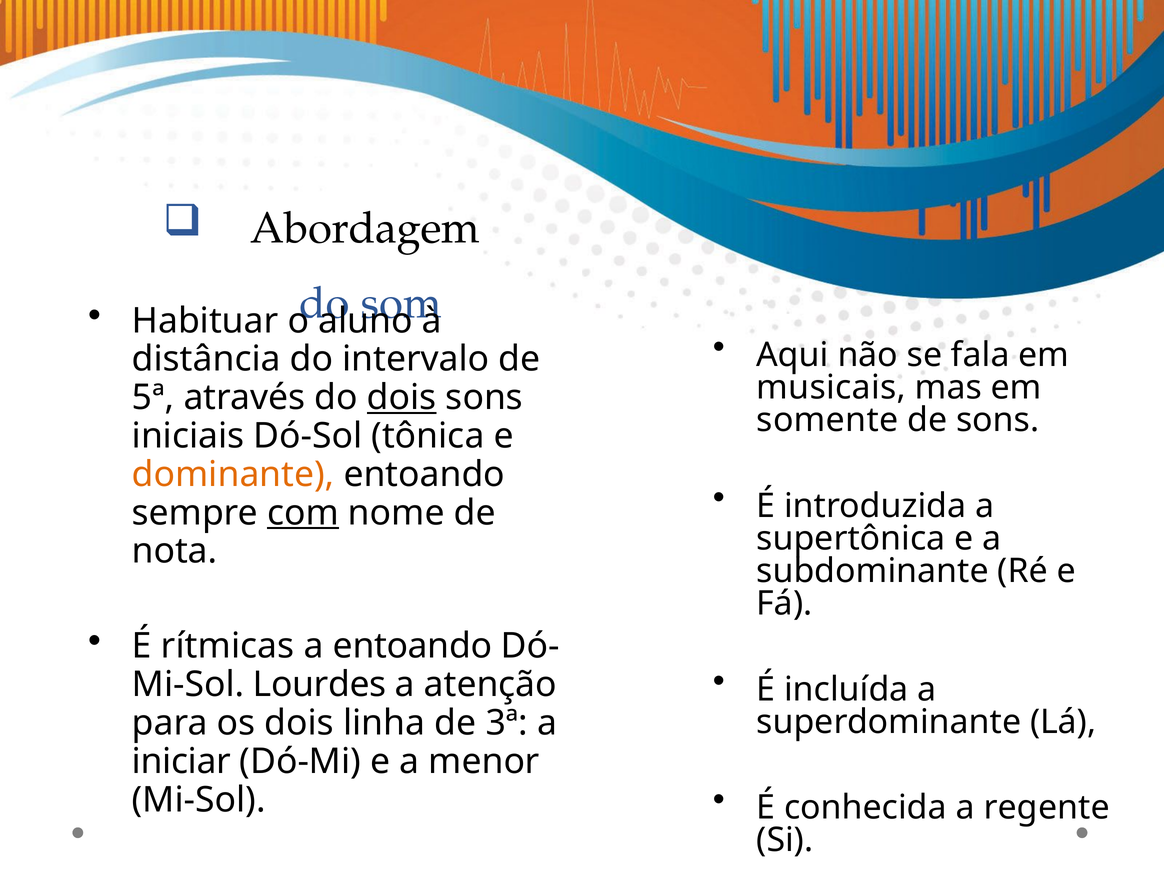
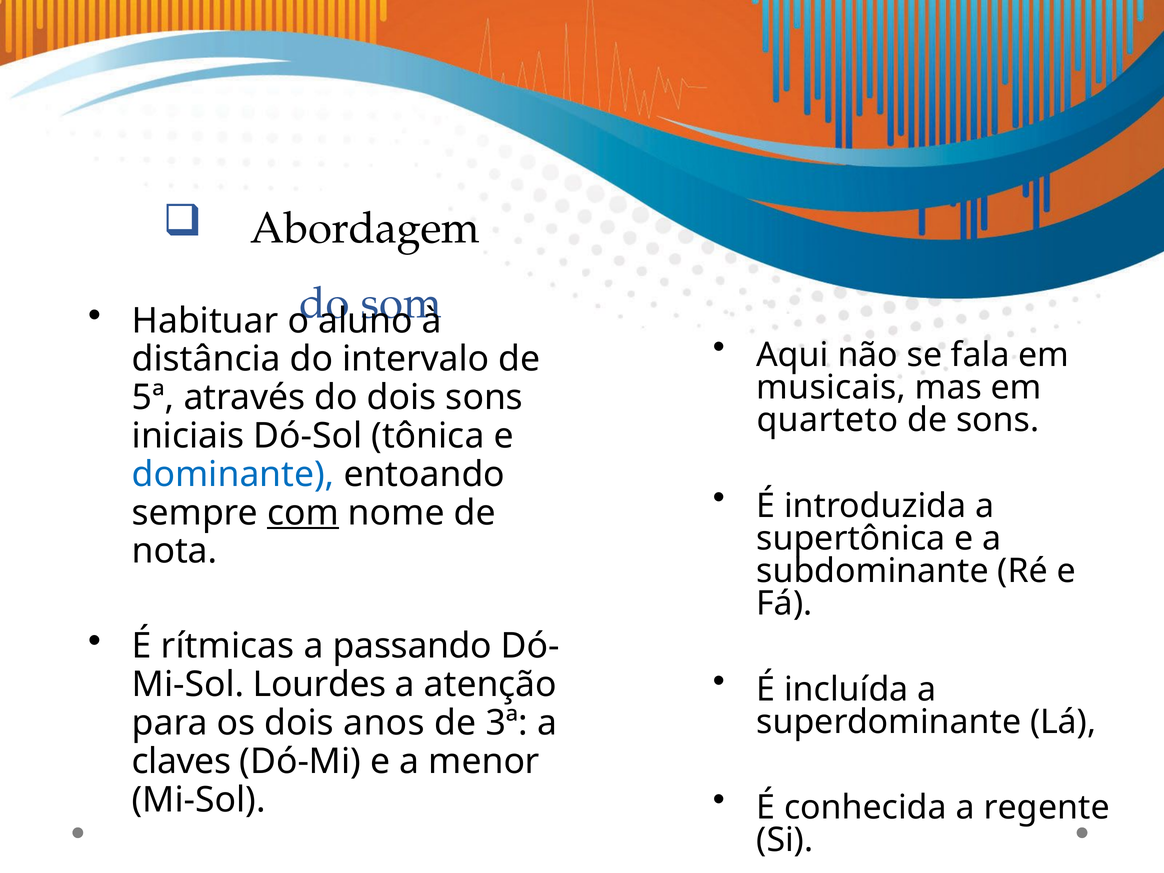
dois underline: present -> none (402, 398)
somente: somente -> quarteto (827, 420)
dominante colour: orange -> blue (233, 474)
a entoando: entoando -> passando (412, 646)
linha: linha -> anos (384, 723)
iniciar: iniciar -> claves (181, 761)
